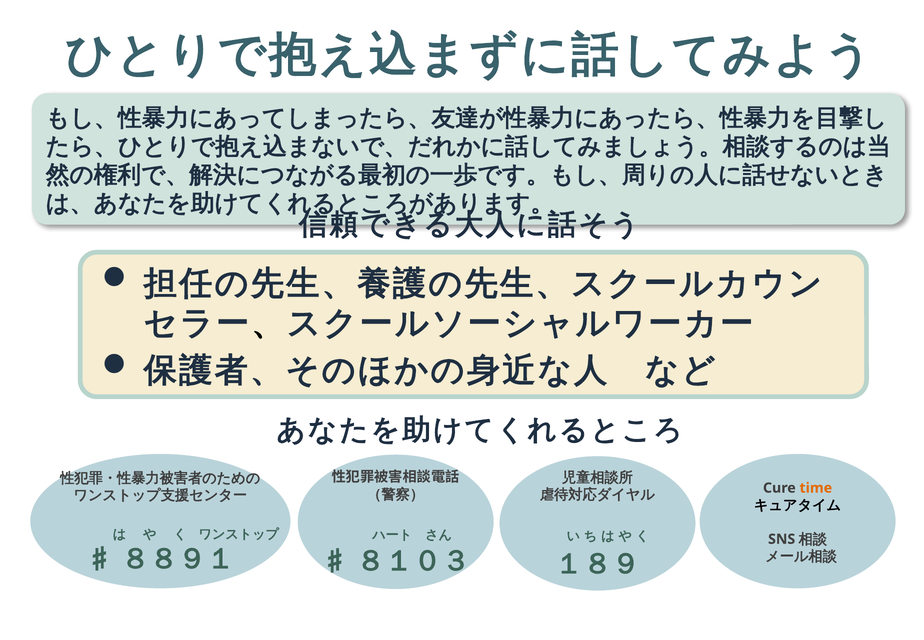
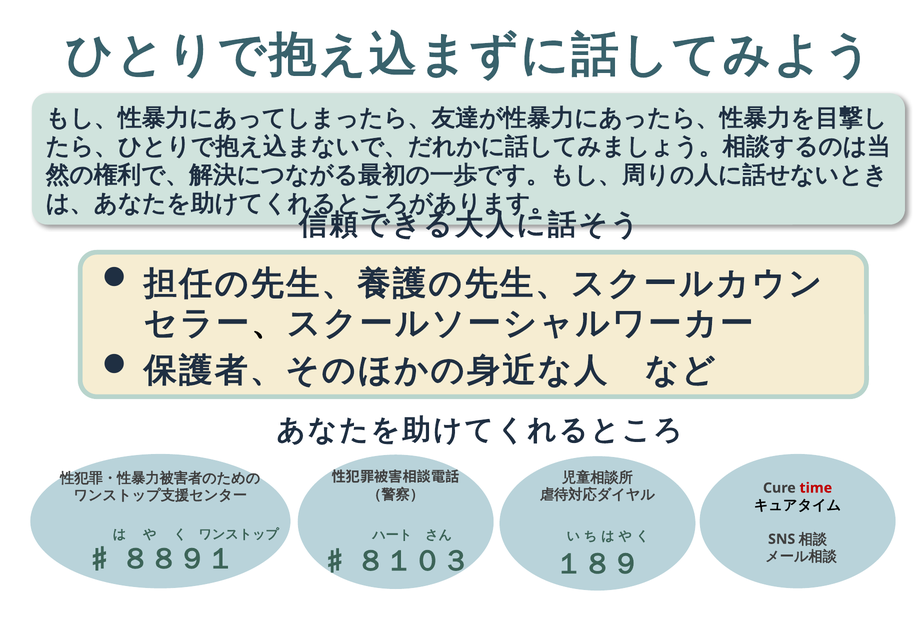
time colour: orange -> red (816, 488)
